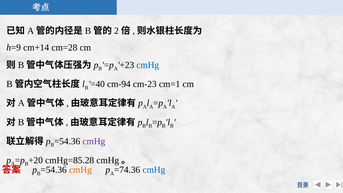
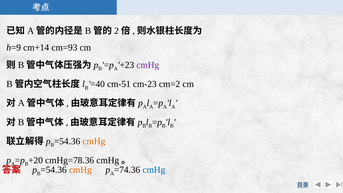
cm=28: cm=28 -> cm=93 (64, 48)
cmHg colour: blue -> purple (148, 65)
cm-94: cm-94 -> cm-51 (119, 84)
cm=1: cm=1 -> cm=2 (170, 84)
cmHg colour: purple -> orange (94, 141)
cmHg=85.28: cmHg=85.28 -> cmHg=78.36 (70, 160)
